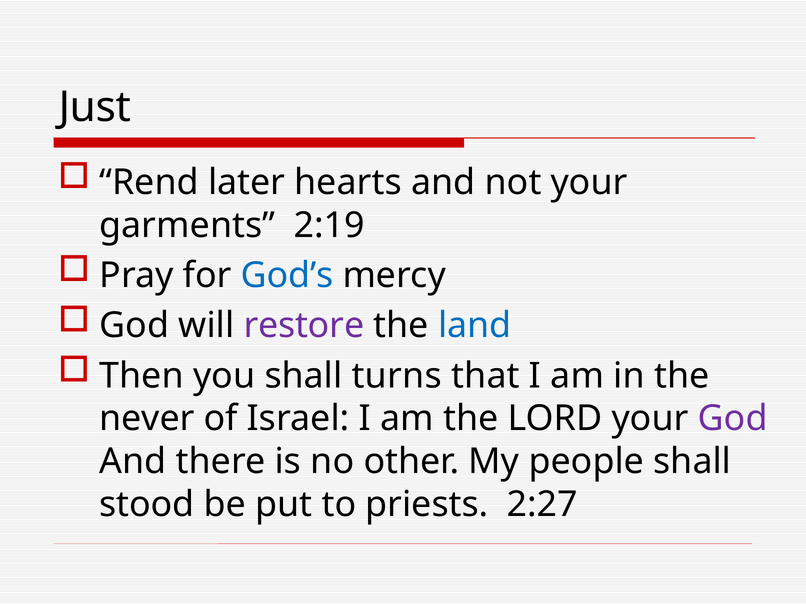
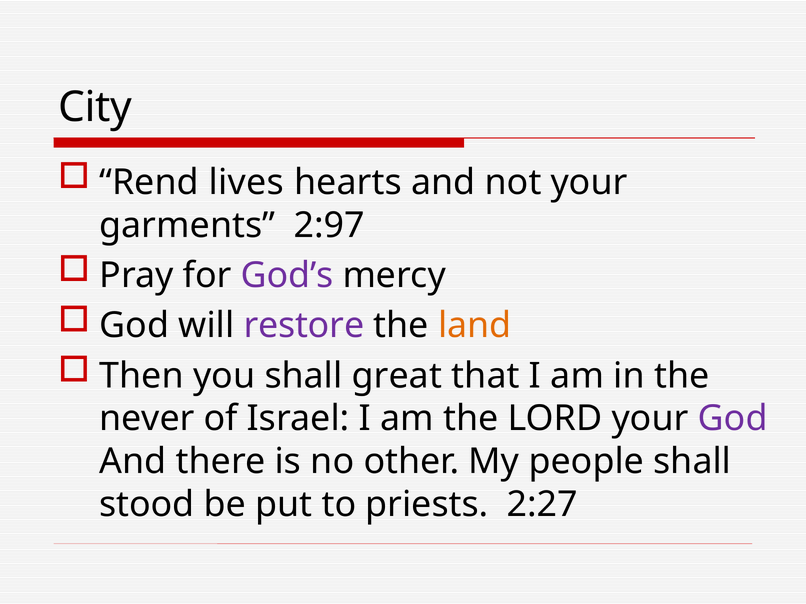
Just: Just -> City (95, 107)
later: later -> lives (246, 183)
2:19: 2:19 -> 2:97 (329, 226)
God’s colour: blue -> purple (287, 276)
land colour: blue -> orange (475, 326)
turns: turns -> great (397, 376)
